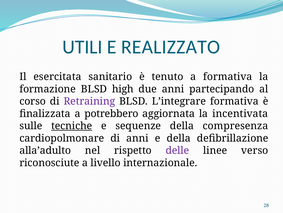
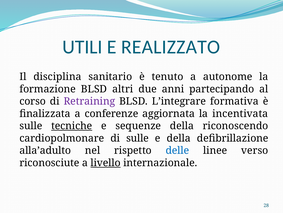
esercitata: esercitata -> disciplina (57, 76)
a formativa: formativa -> autonome (228, 76)
high: high -> altri (123, 89)
potrebbero: potrebbero -> conferenze (112, 113)
compresenza: compresenza -> riconoscendo (235, 126)
di anni: anni -> sulle (137, 138)
delle colour: purple -> blue (177, 150)
livello underline: none -> present (106, 162)
